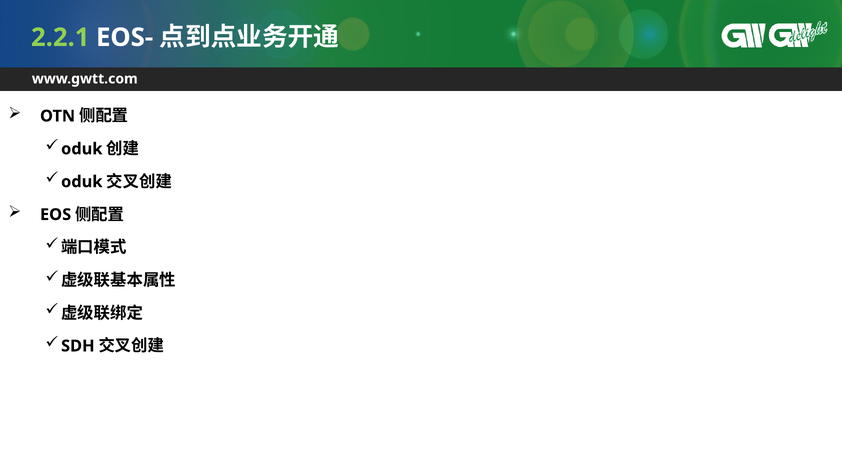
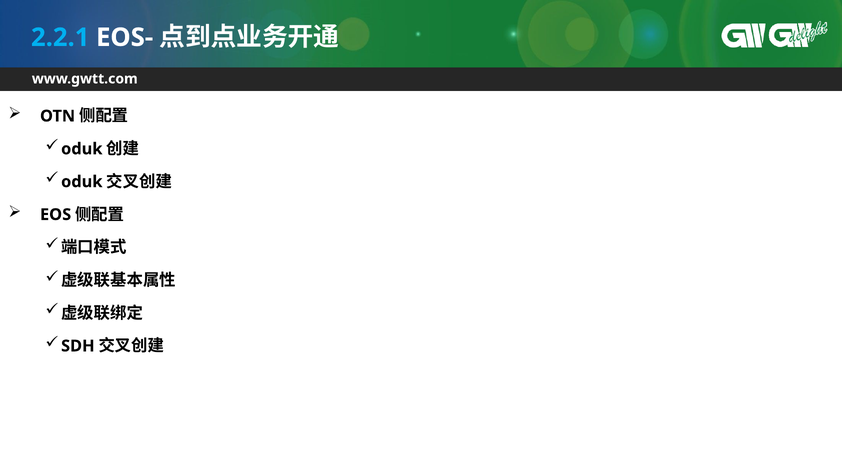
2.2.1 colour: light green -> light blue (60, 37)
